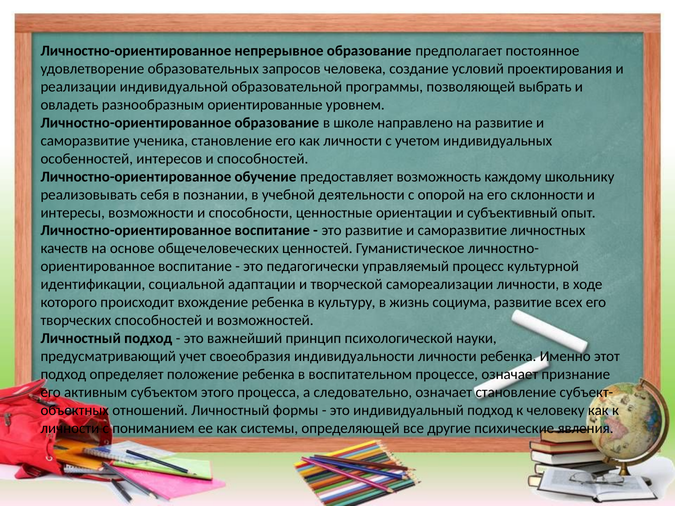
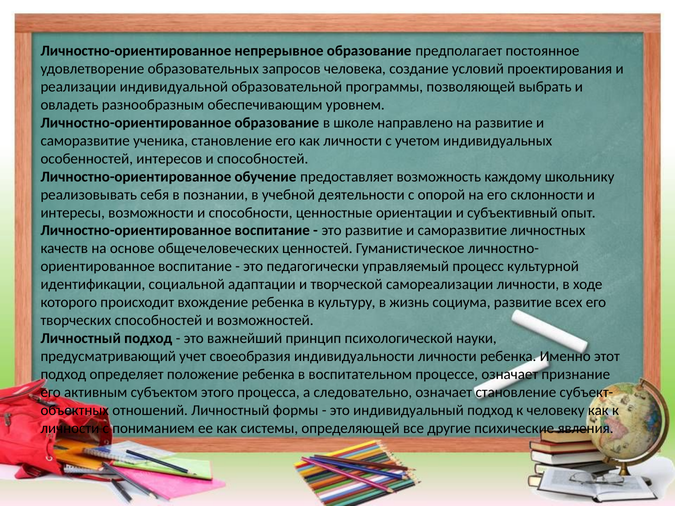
ориентированные: ориентированные -> обеспечивающим (265, 105)
